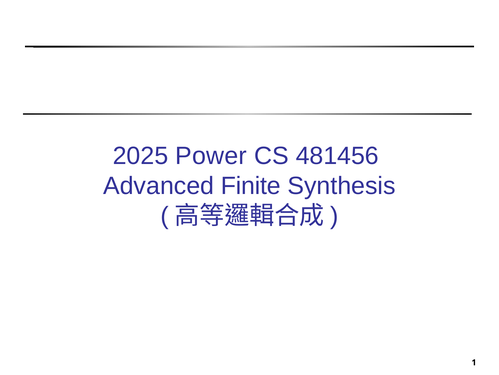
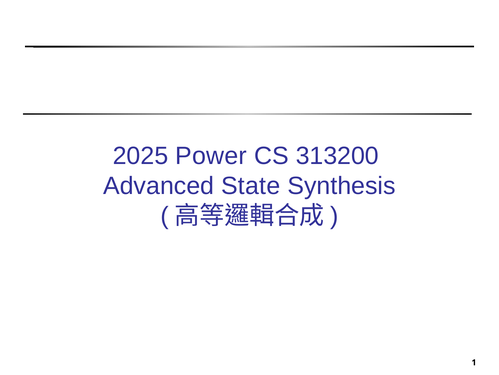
481456: 481456 -> 313200 (337, 156)
Finite: Finite -> State (251, 186)
